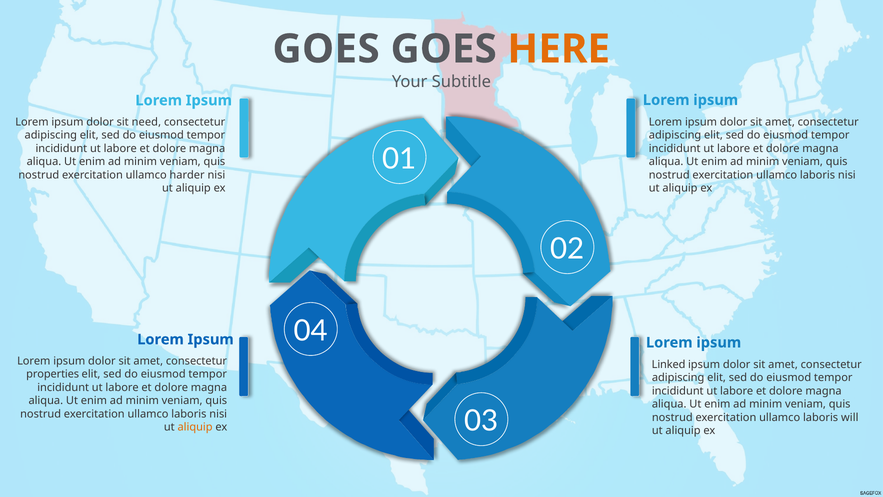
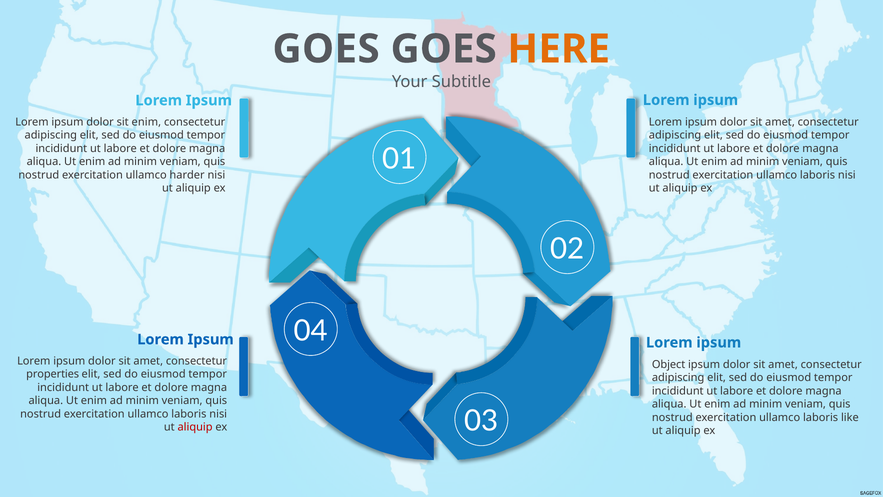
sit need: need -> enim (146, 122)
Linked: Linked -> Object (669, 364)
will: will -> like (850, 417)
aliquip colour: orange -> red (195, 427)
